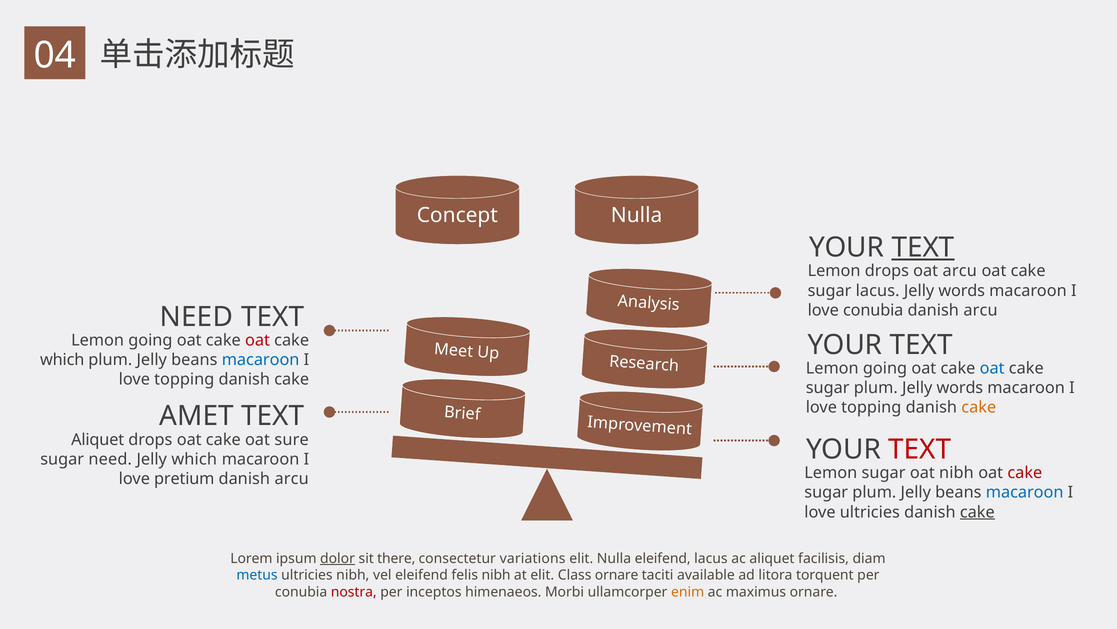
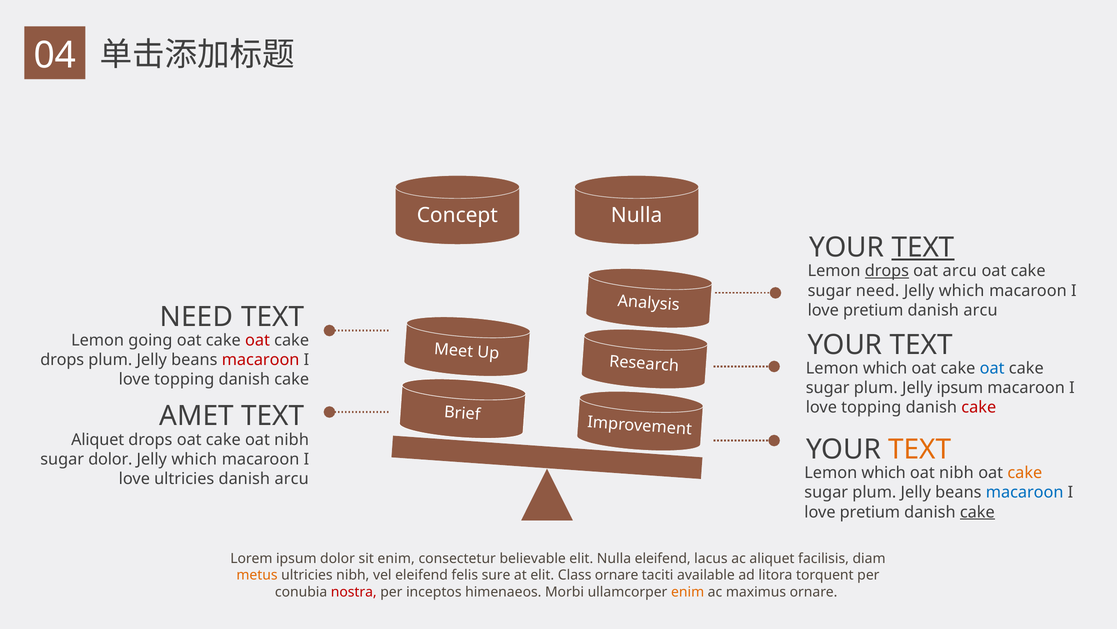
drops underline: none -> present (887, 271)
sugar lacus: lacus -> need (878, 290)
words: words -> which (962, 290)
conubia: conubia -> pretium (873, 310)
which: which -> drops (62, 360)
macaroon colour: blue -> red (261, 360)
going: going -> which (885, 368)
plum Jelly words: words -> ipsum (960, 388)
cake colour: orange -> red (979, 407)
cake oat sure: sure -> nibh (292, 439)
TEXT colour: red -> orange (920, 449)
sugar need: need -> dolor (110, 459)
sugar: sugar -> which (884, 472)
cake colour: red -> orange (1025, 472)
love pretium: pretium -> ultricies (184, 478)
ultricies: ultricies -> pretium (870, 512)
dolor underline: present -> none (338, 558)
sit there: there -> enim (396, 558)
variations: variations -> believable (533, 558)
metus colour: blue -> orange (257, 575)
felis nibh: nibh -> sure (496, 575)
